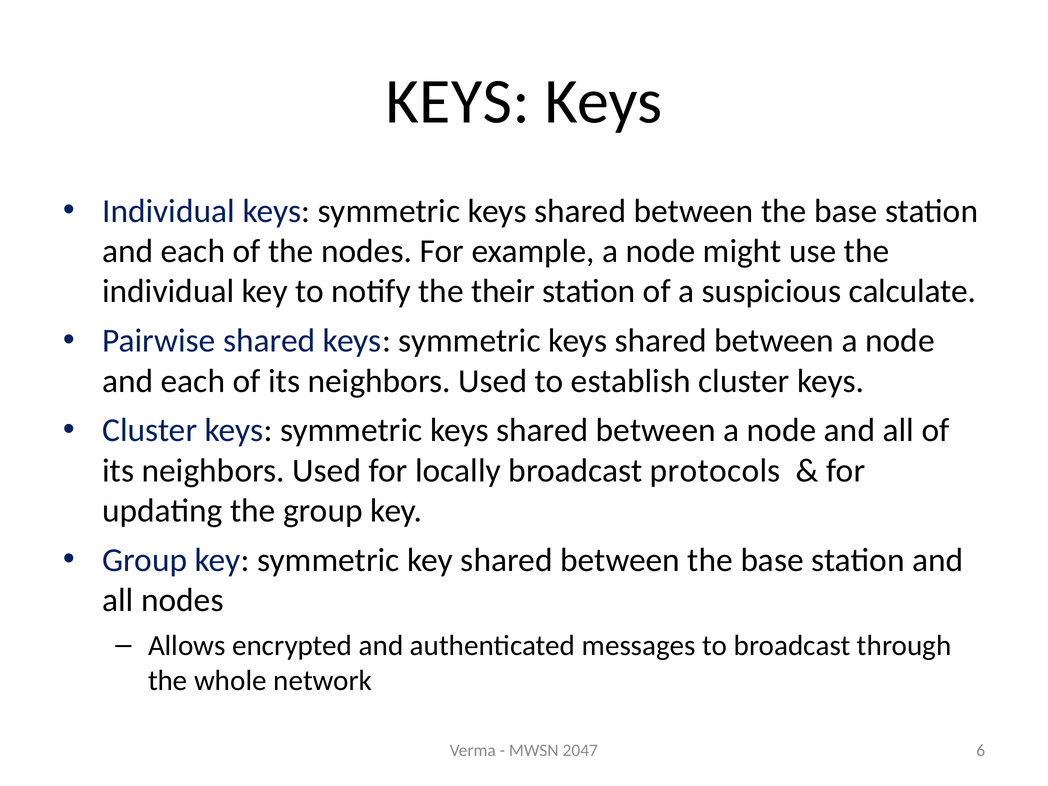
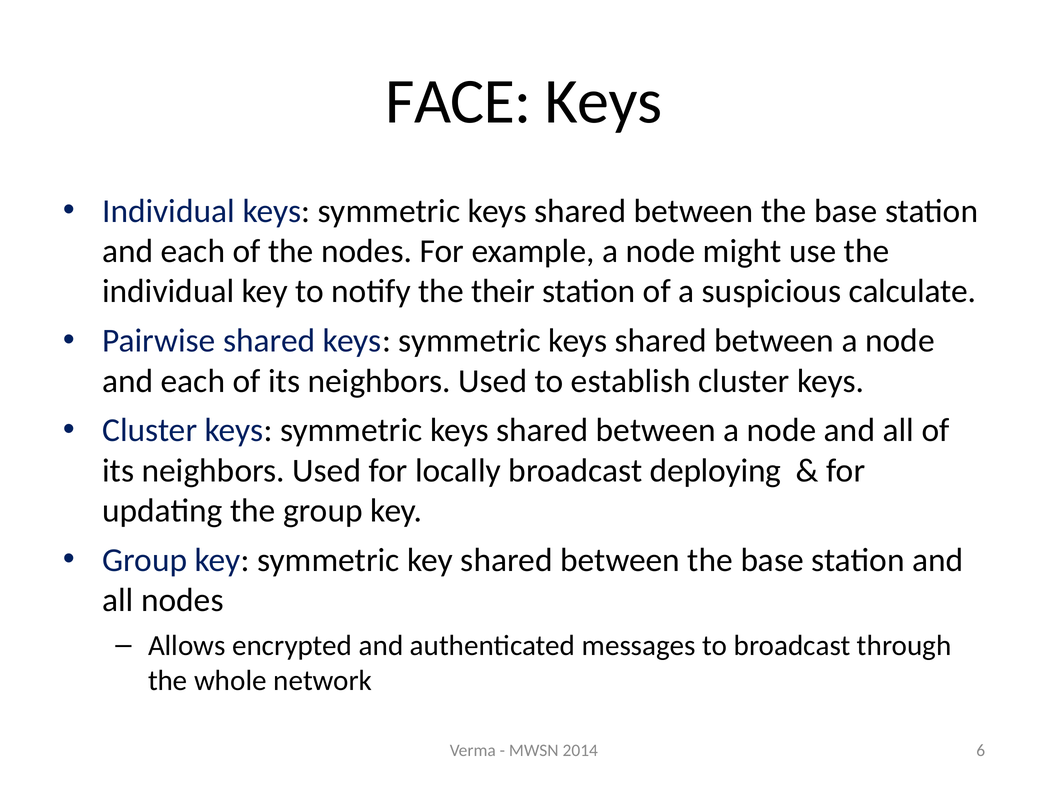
KEYS: KEYS -> FACE (458, 101)
protocols: protocols -> deploying (716, 471)
2047: 2047 -> 2014 (580, 750)
